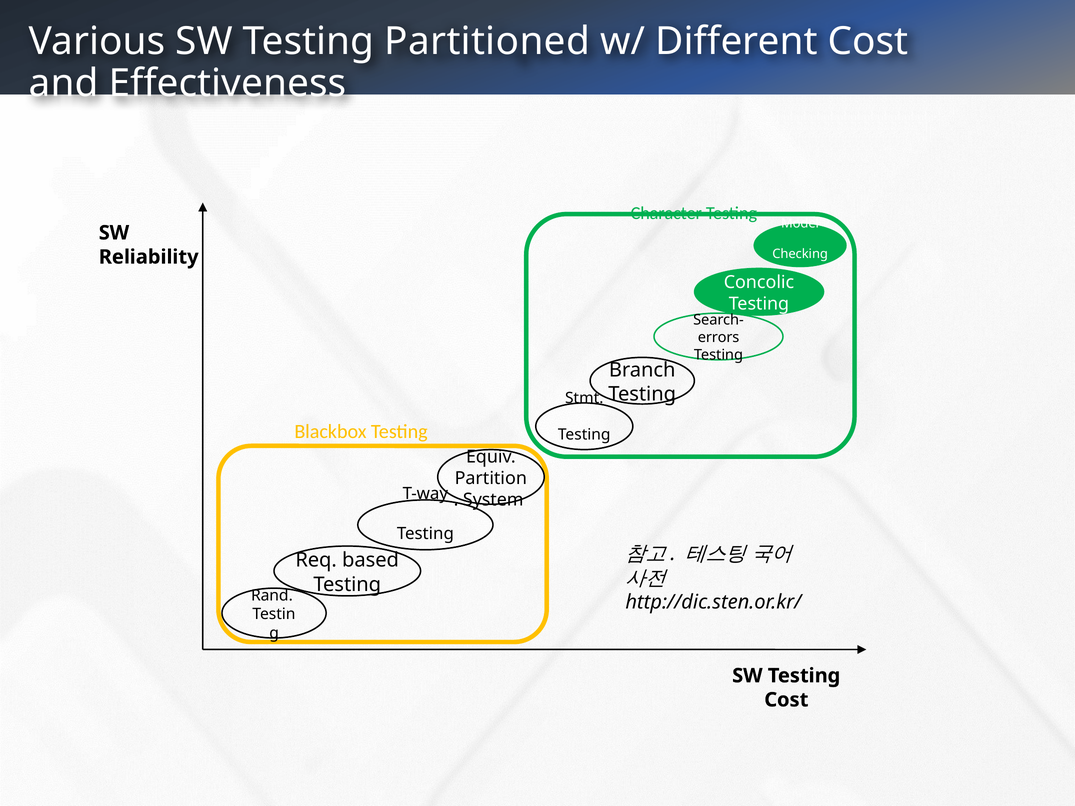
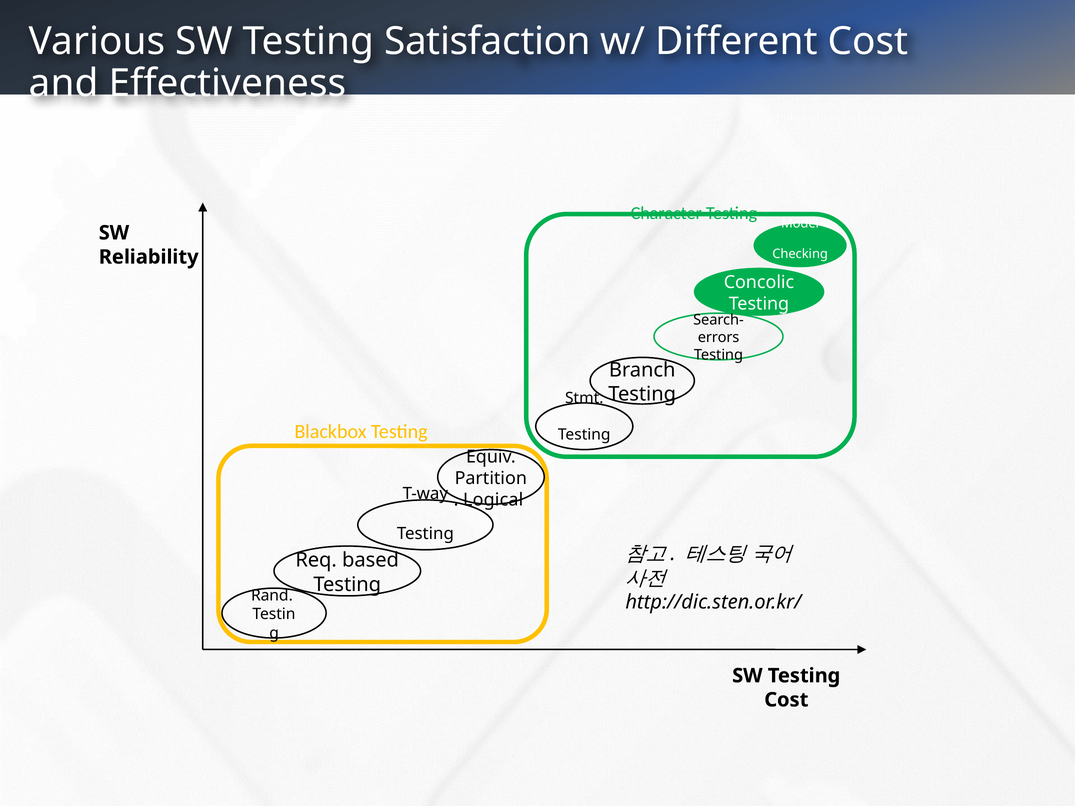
Partitioned: Partitioned -> Satisfaction (487, 41)
System: System -> Logical (493, 500)
